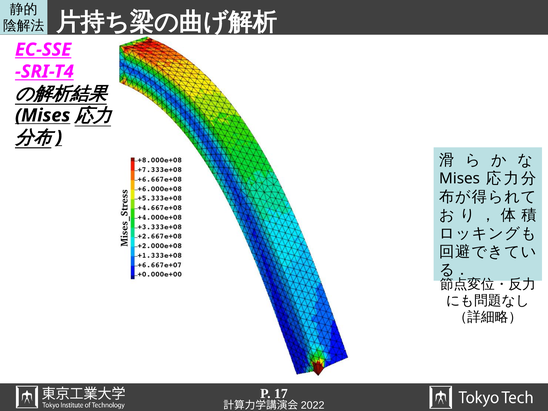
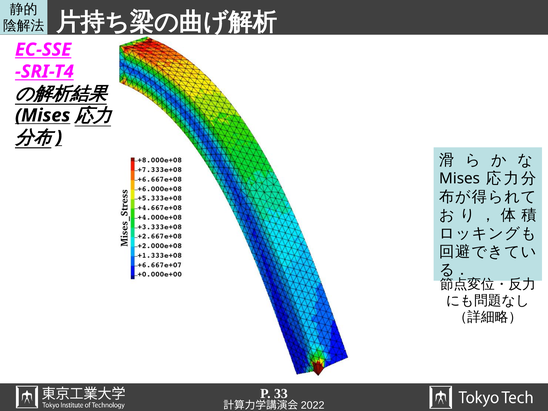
17: 17 -> 33 (281, 394)
